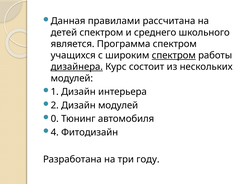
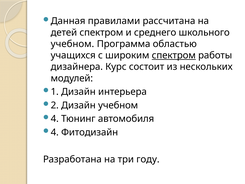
является: является -> учебном (72, 44)
Программа спектром: спектром -> областью (175, 44)
дизайнера underline: present -> none (77, 67)
Дизайн модулей: модулей -> учебном (118, 105)
0: 0 -> 4 (55, 119)
